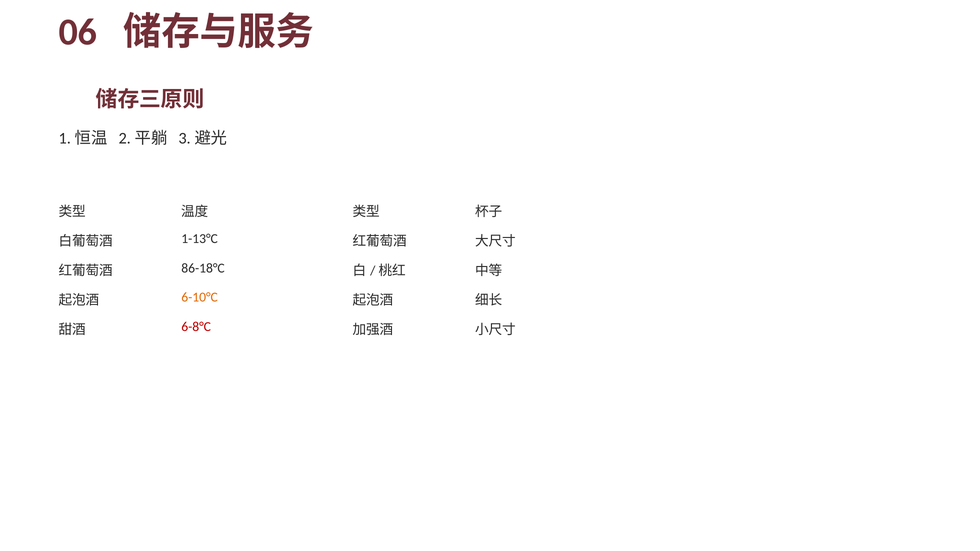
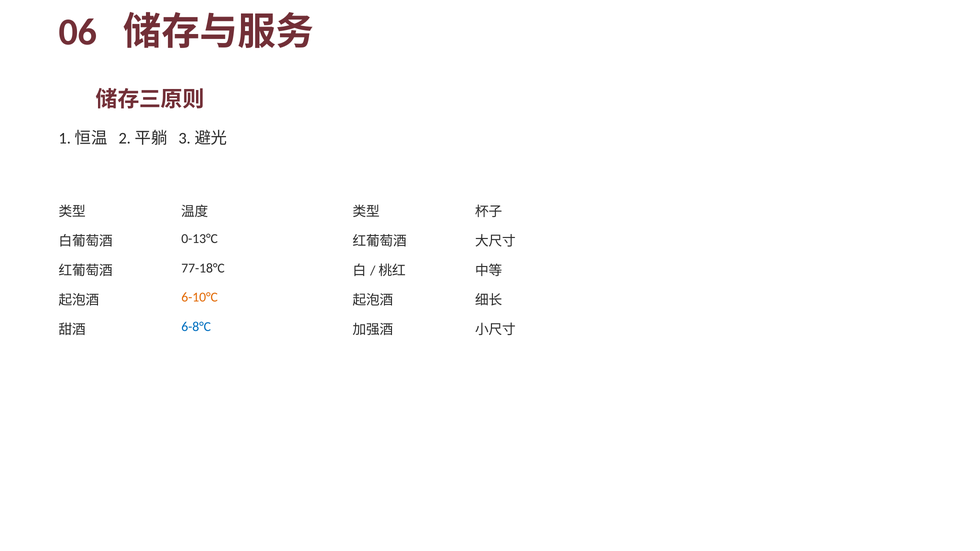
1-13°C: 1-13°C -> 0-13°C (200, 239)
86-18°C: 86-18°C -> 77-18°C (203, 268)
6-8°C colour: red -> blue (196, 327)
